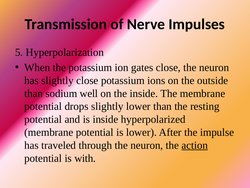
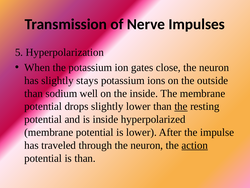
slightly close: close -> stays (87, 80)
the underline: none -> present (181, 106)
is with: with -> than (85, 158)
